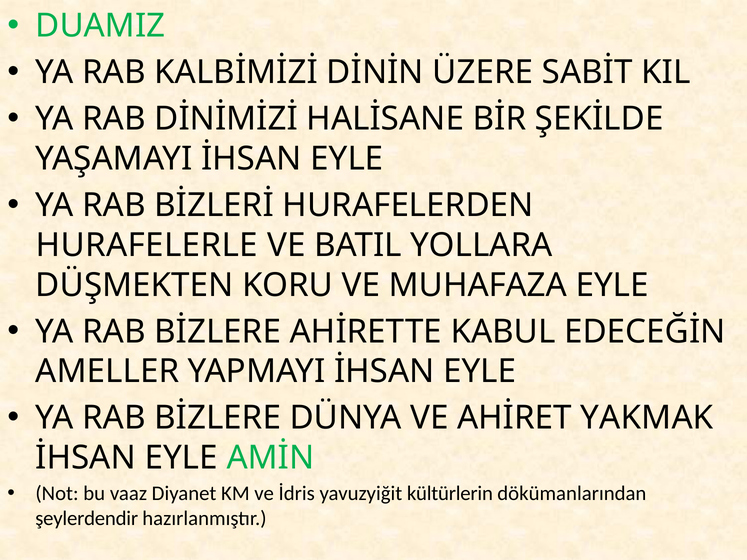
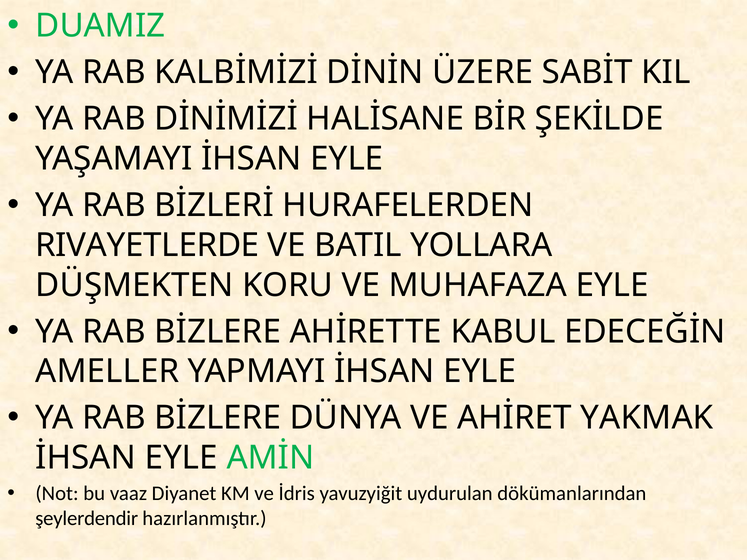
HURAFELERLE: HURAFELERLE -> RIVAYETLERDE (147, 245)
kültürlerin: kültürlerin -> uydurulan (450, 494)
